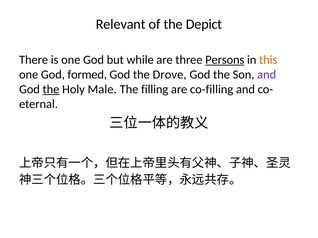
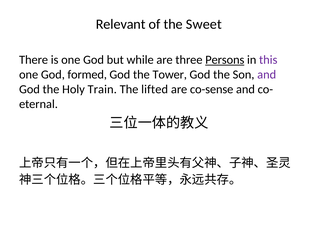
Depict: Depict -> Sweet (204, 24)
this colour: orange -> purple (268, 60)
Drove: Drove -> Tower (170, 75)
the underline: present -> none (51, 89)
Male: Male -> Train (102, 89)
filling: filling -> lifted (155, 89)
co-filling: co-filling -> co-sense (212, 89)
